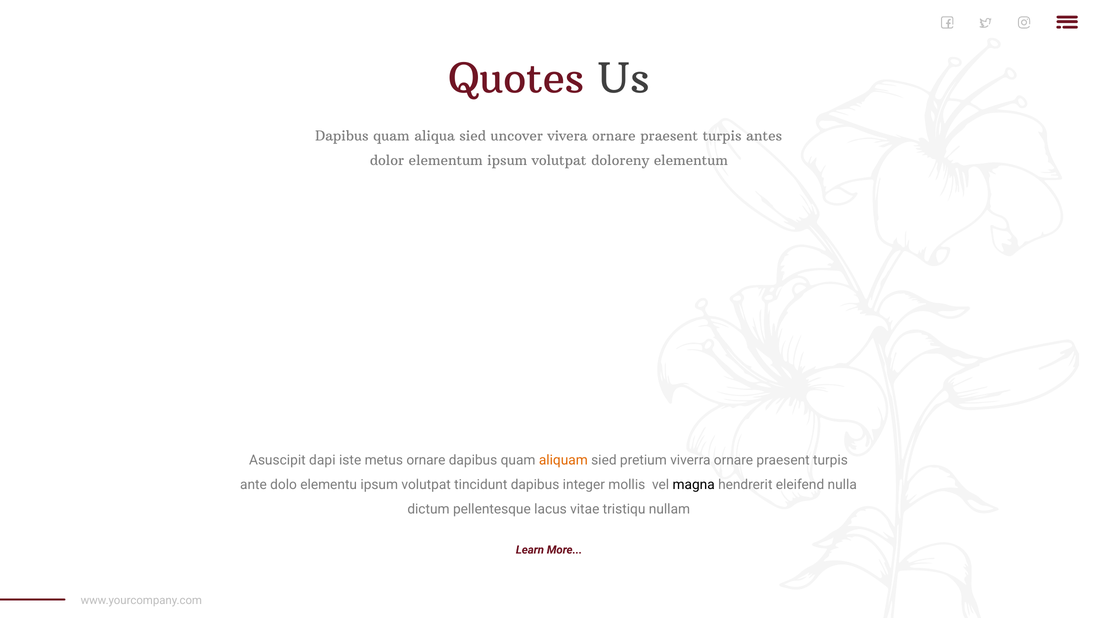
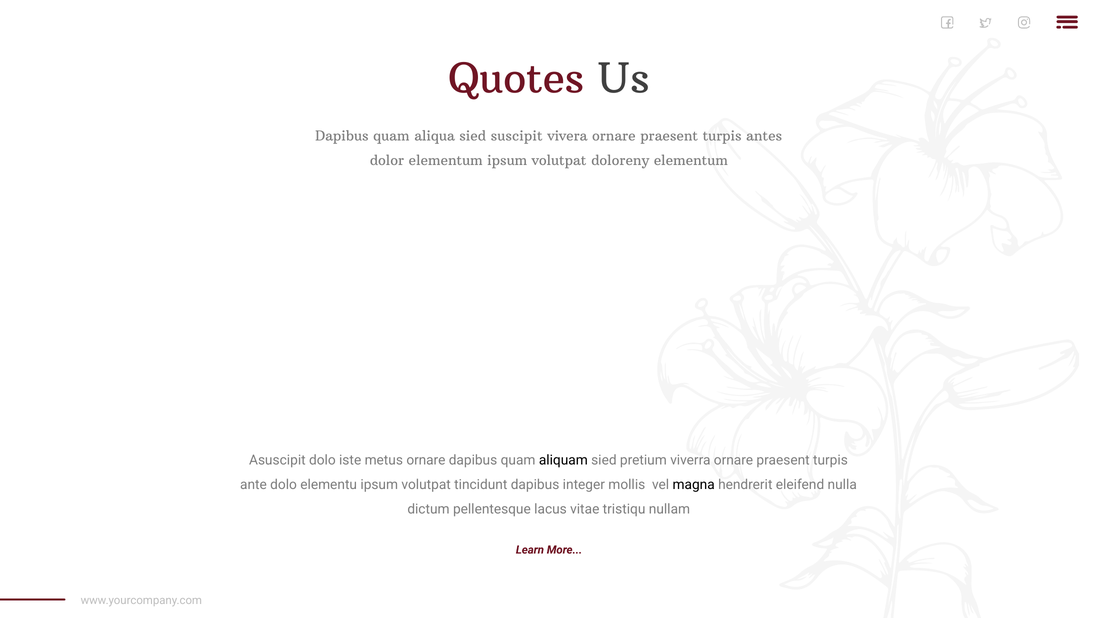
uncover: uncover -> suscipit (517, 136)
Asuscipit dapi: dapi -> dolo (322, 460)
aliquam colour: orange -> black (563, 460)
